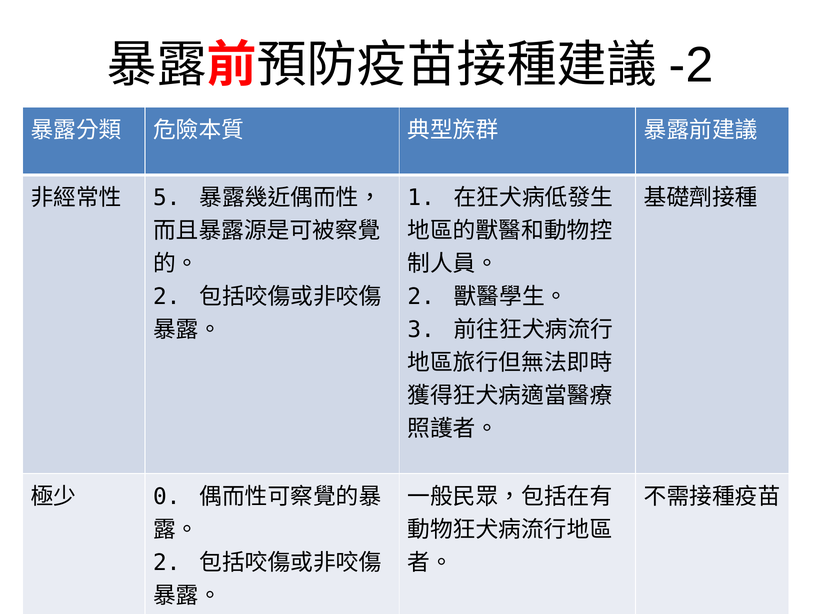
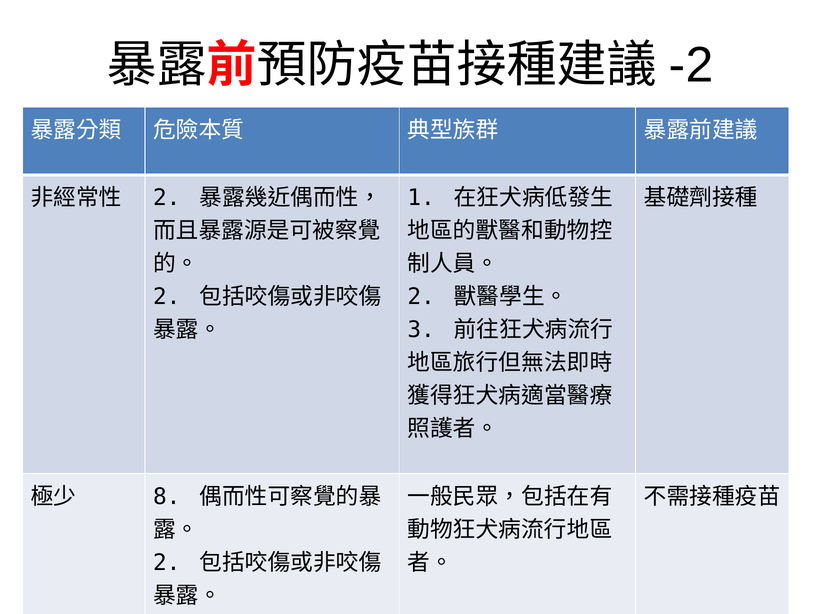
5: 5 -> 2 (167, 198)
0: 0 -> 8 (167, 496)
